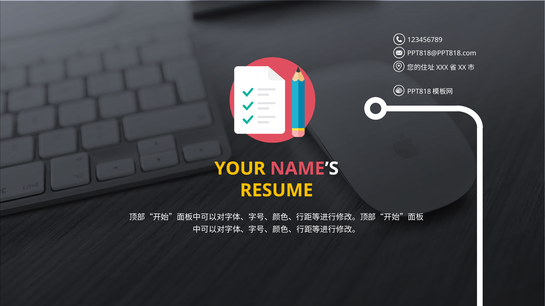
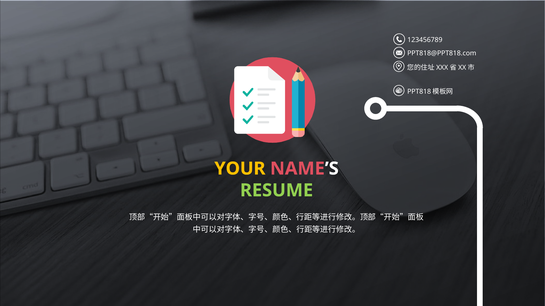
RESUME colour: yellow -> light green (277, 191)
